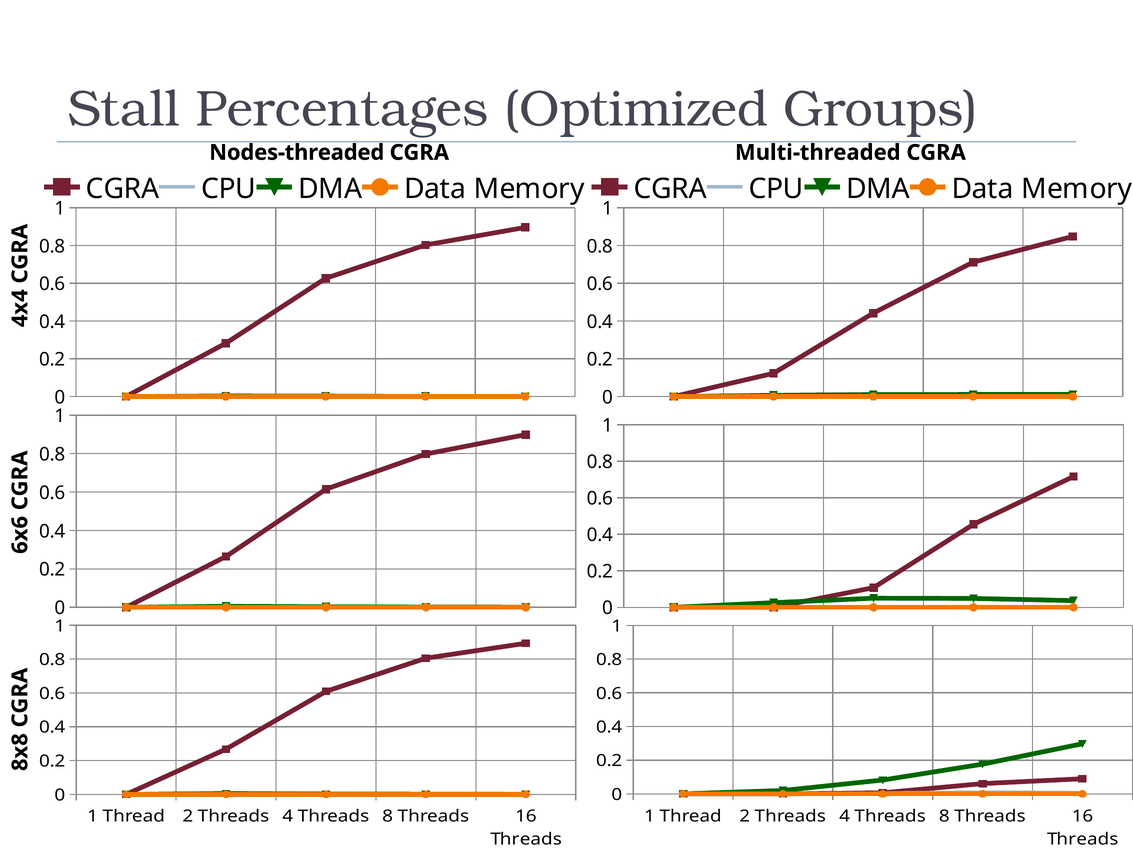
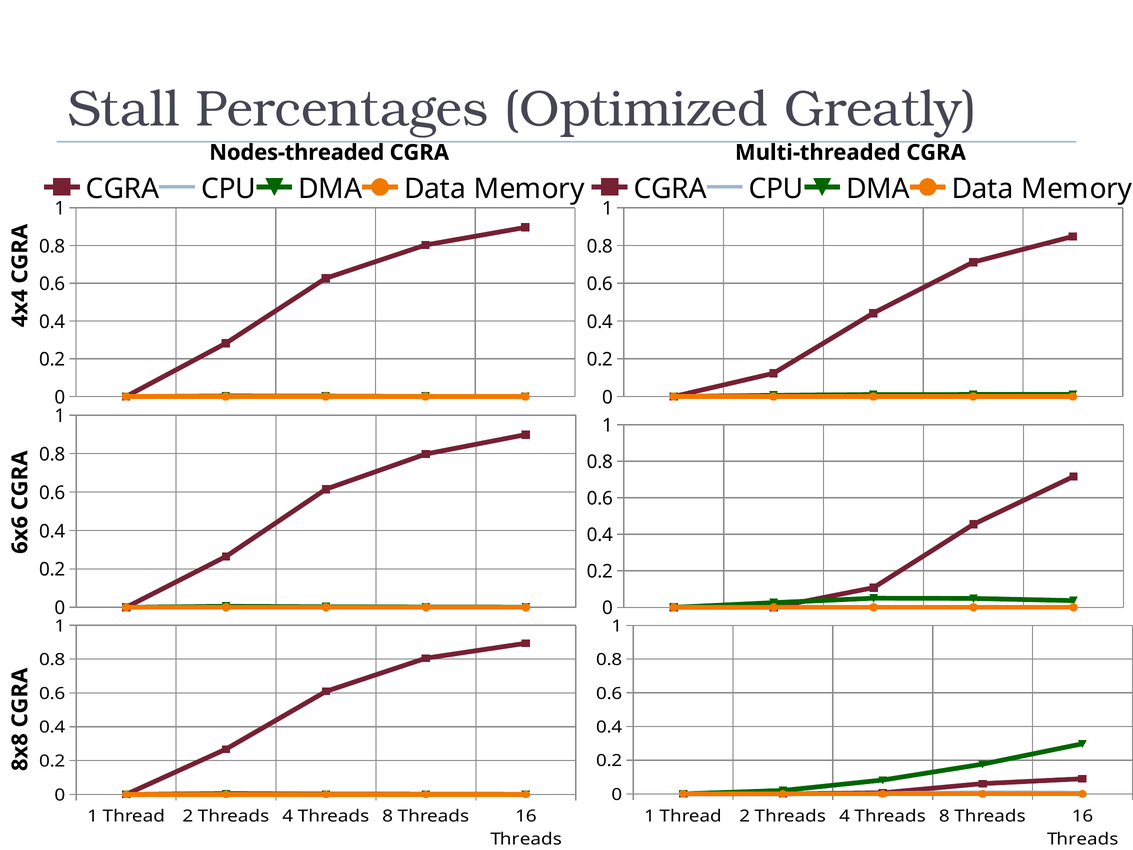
Groups: Groups -> Greatly (881, 109)
